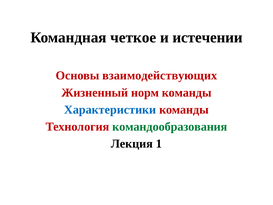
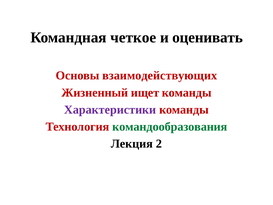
истечении: истечении -> оценивать (208, 37)
норм: норм -> ищет (145, 92)
Характеристики colour: blue -> purple (110, 109)
1: 1 -> 2 (159, 143)
